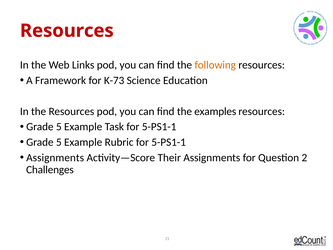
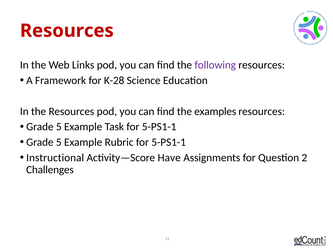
following colour: orange -> purple (215, 65)
K-73: K-73 -> K-28 (114, 80)
Assignments: Assignments -> Instructional (55, 158)
Their: Their -> Have (169, 158)
